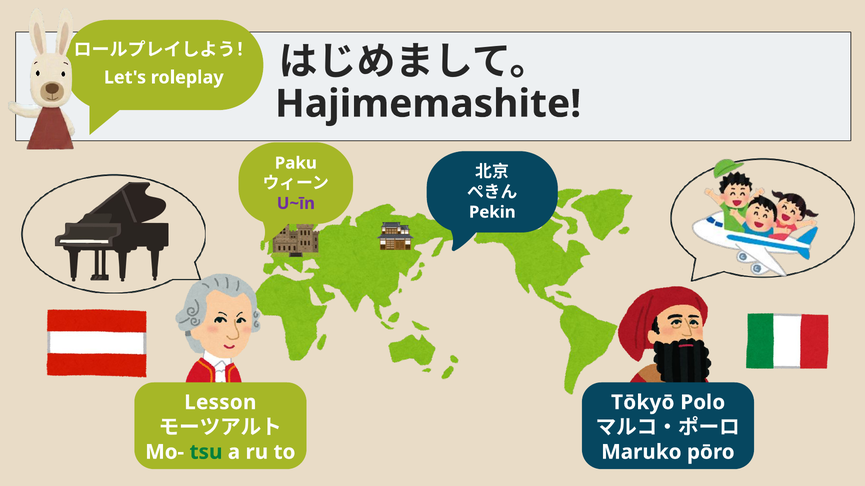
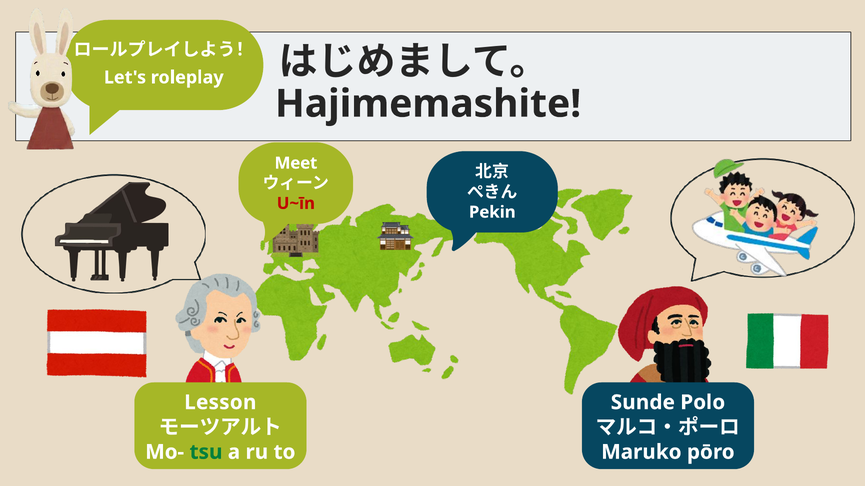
Paku: Paku -> Meet (296, 163)
U~īn colour: purple -> red (296, 204)
Tōkyō: Tōkyō -> Sunde (643, 403)
